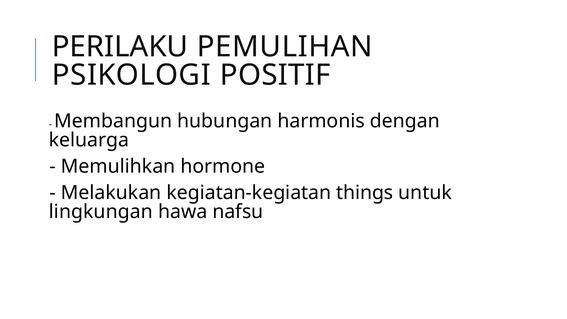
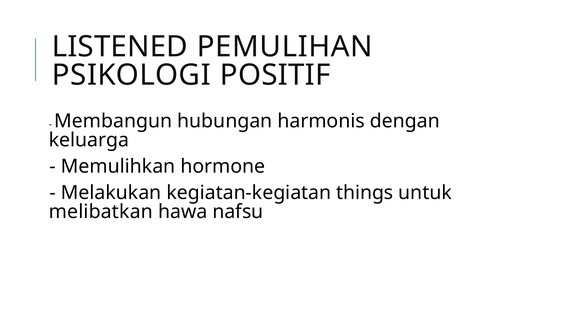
PERILAKU: PERILAKU -> LISTENED (120, 47)
lingkungan: lingkungan -> melibatkan (101, 212)
